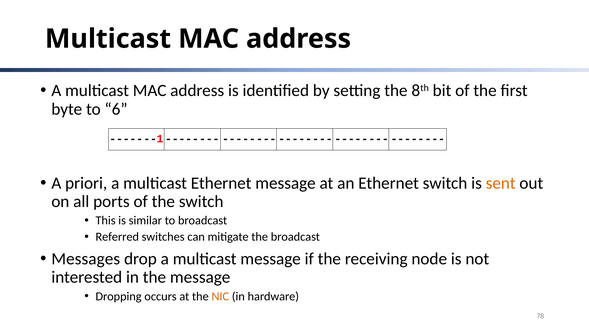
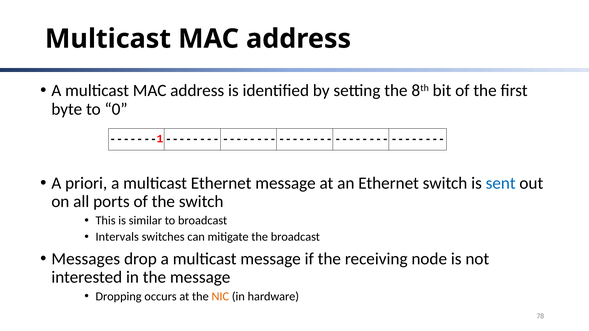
6: 6 -> 0 (116, 109)
sent colour: orange -> blue (501, 183)
Referred: Referred -> Intervals (117, 237)
